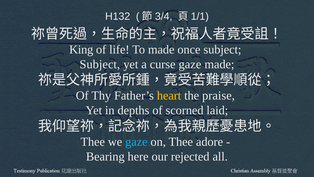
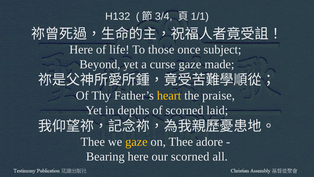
King: King -> Here (81, 49)
To made: made -> those (161, 49)
Subject: Subject -> Beyond (100, 64)
gaze colour: light blue -> yellow (136, 142)
our rejected: rejected -> scorned (190, 156)
